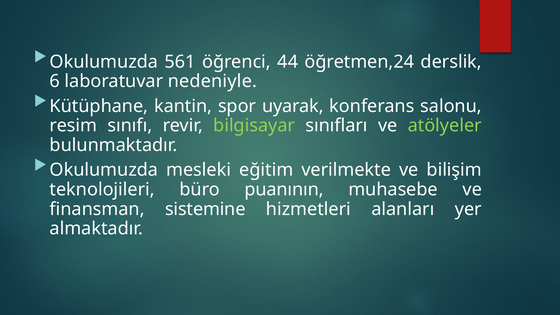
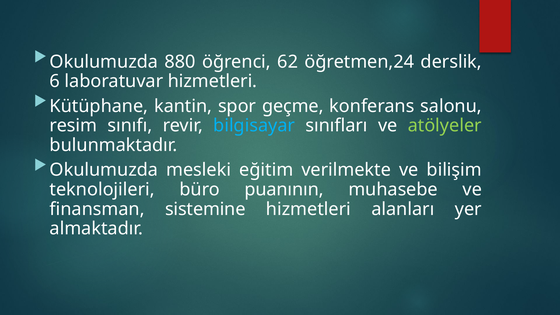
561: 561 -> 880 (180, 62)
44: 44 -> 62 (288, 62)
laboratuvar nedeniyle: nedeniyle -> hizmetleri (212, 81)
uyarak: uyarak -> geçme (293, 106)
bilgisayar colour: light green -> light blue (254, 126)
